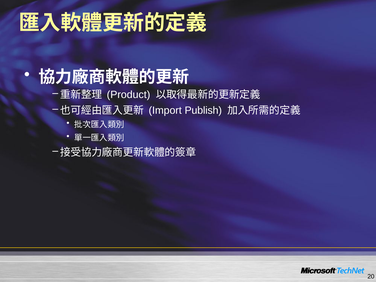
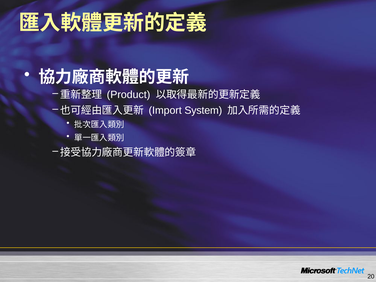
Publish: Publish -> System (203, 110)
